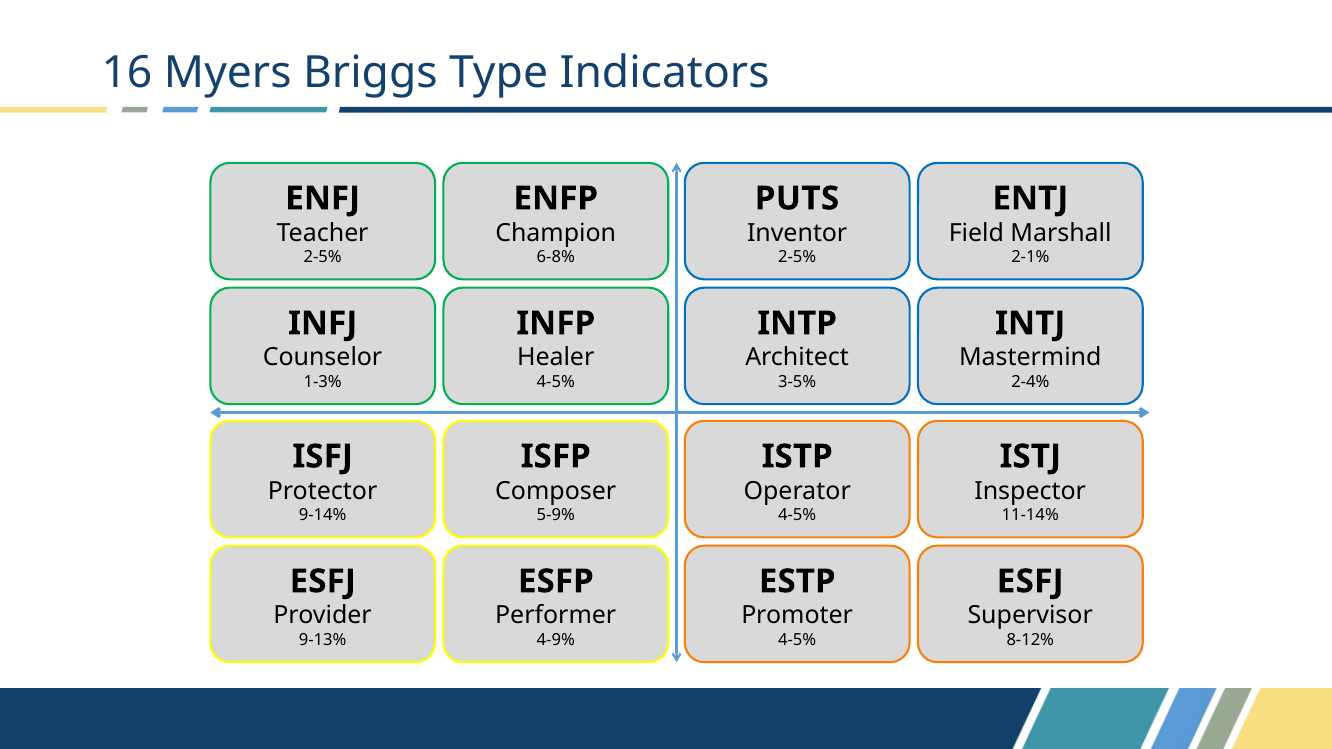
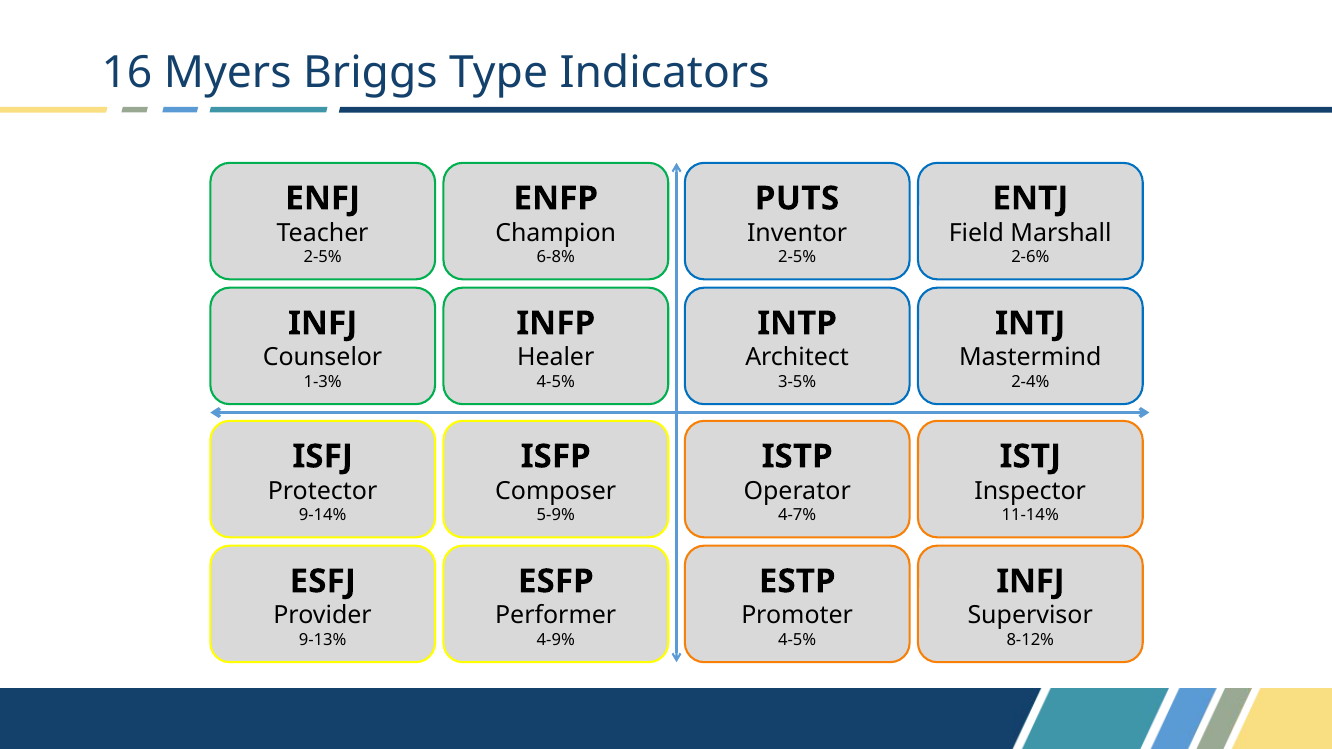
2-1%: 2-1% -> 2-6% (1030, 257)
4-5%: 4-5% -> 4-7% (797, 515)
ESFJ: ESFJ -> INFJ (1030, 581)
